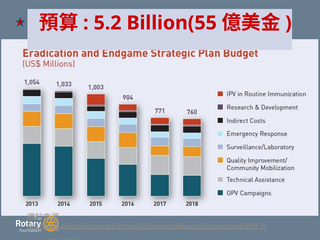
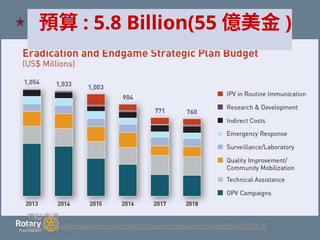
5.2: 5.2 -> 5.8 (108, 23)
